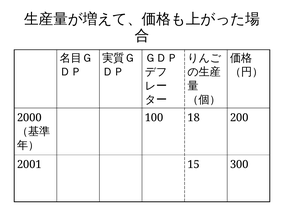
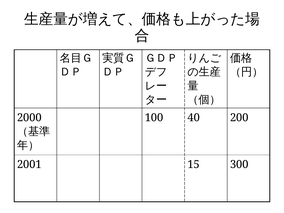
18: 18 -> 40 (194, 118)
